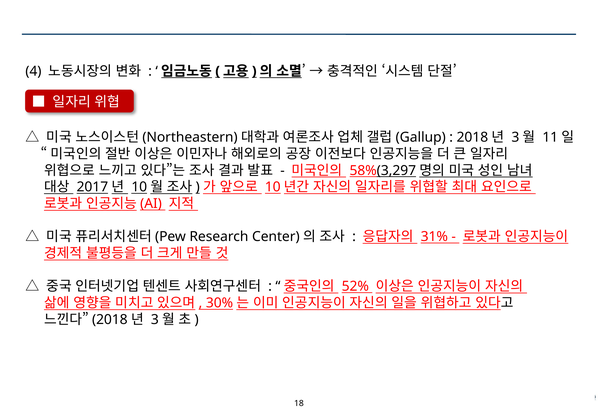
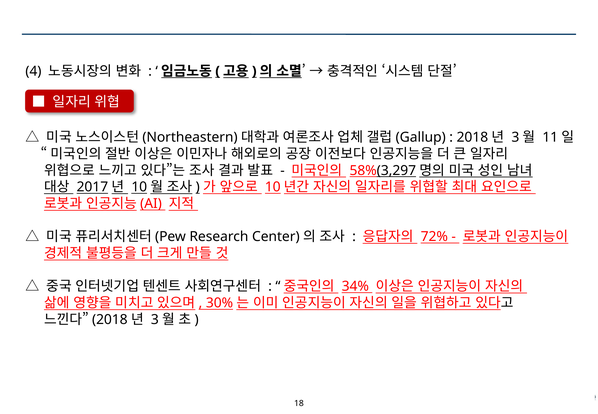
31%: 31% -> 72% (434, 237)
52%: 52% -> 34% (355, 286)
